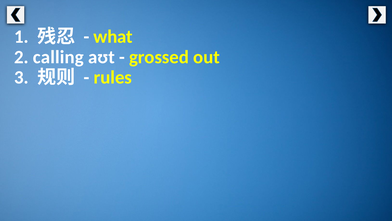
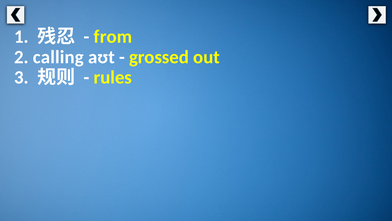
what: what -> from (113, 37)
